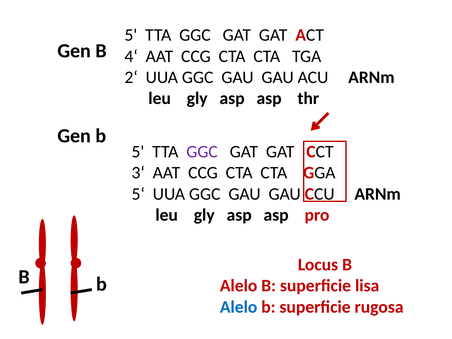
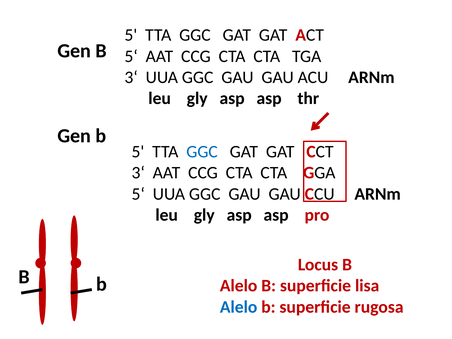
4‘: 4‘ -> 5‘ (131, 56)
2‘: 2‘ -> 3‘ (131, 77)
GGC colour: purple -> blue (202, 152)
